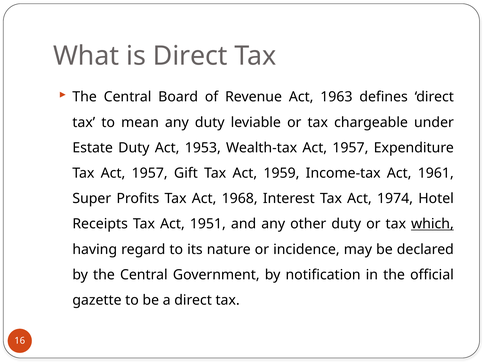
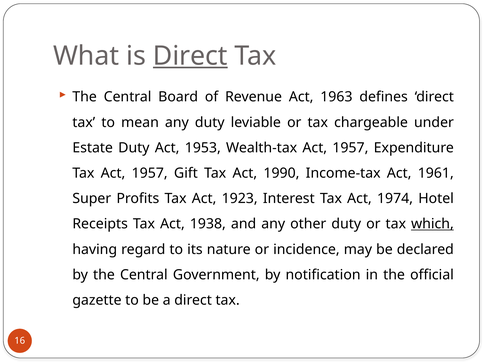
Direct underline: none -> present (190, 56)
1959: 1959 -> 1990 (281, 173)
1968: 1968 -> 1923 (240, 198)
1951: 1951 -> 1938 (208, 223)
